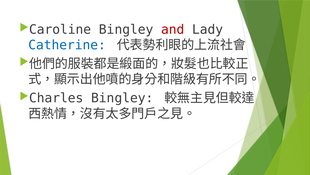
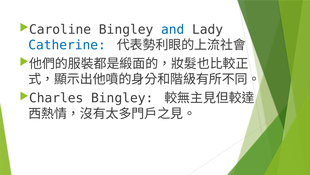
and colour: red -> blue (173, 29)
